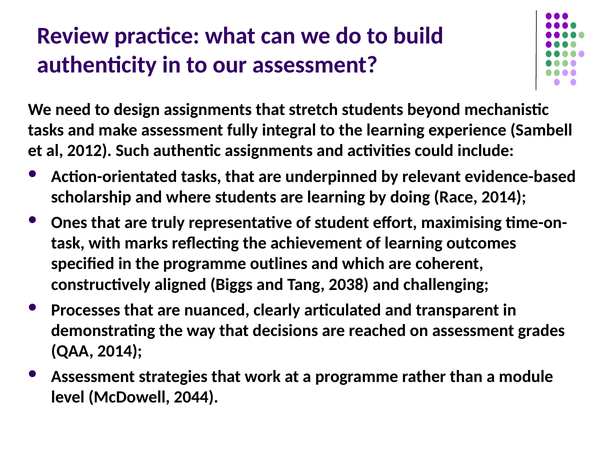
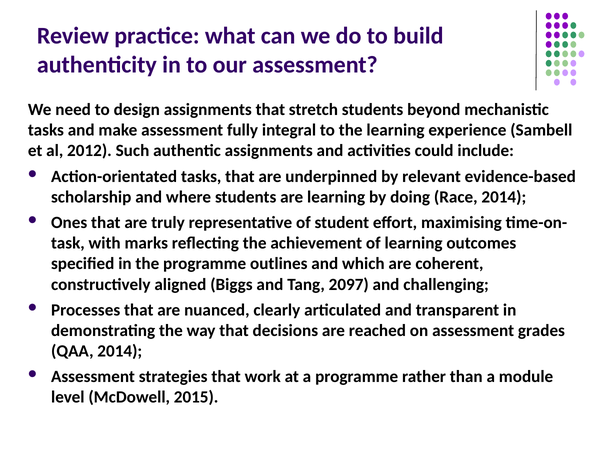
2038: 2038 -> 2097 (349, 284)
2044: 2044 -> 2015 (196, 397)
